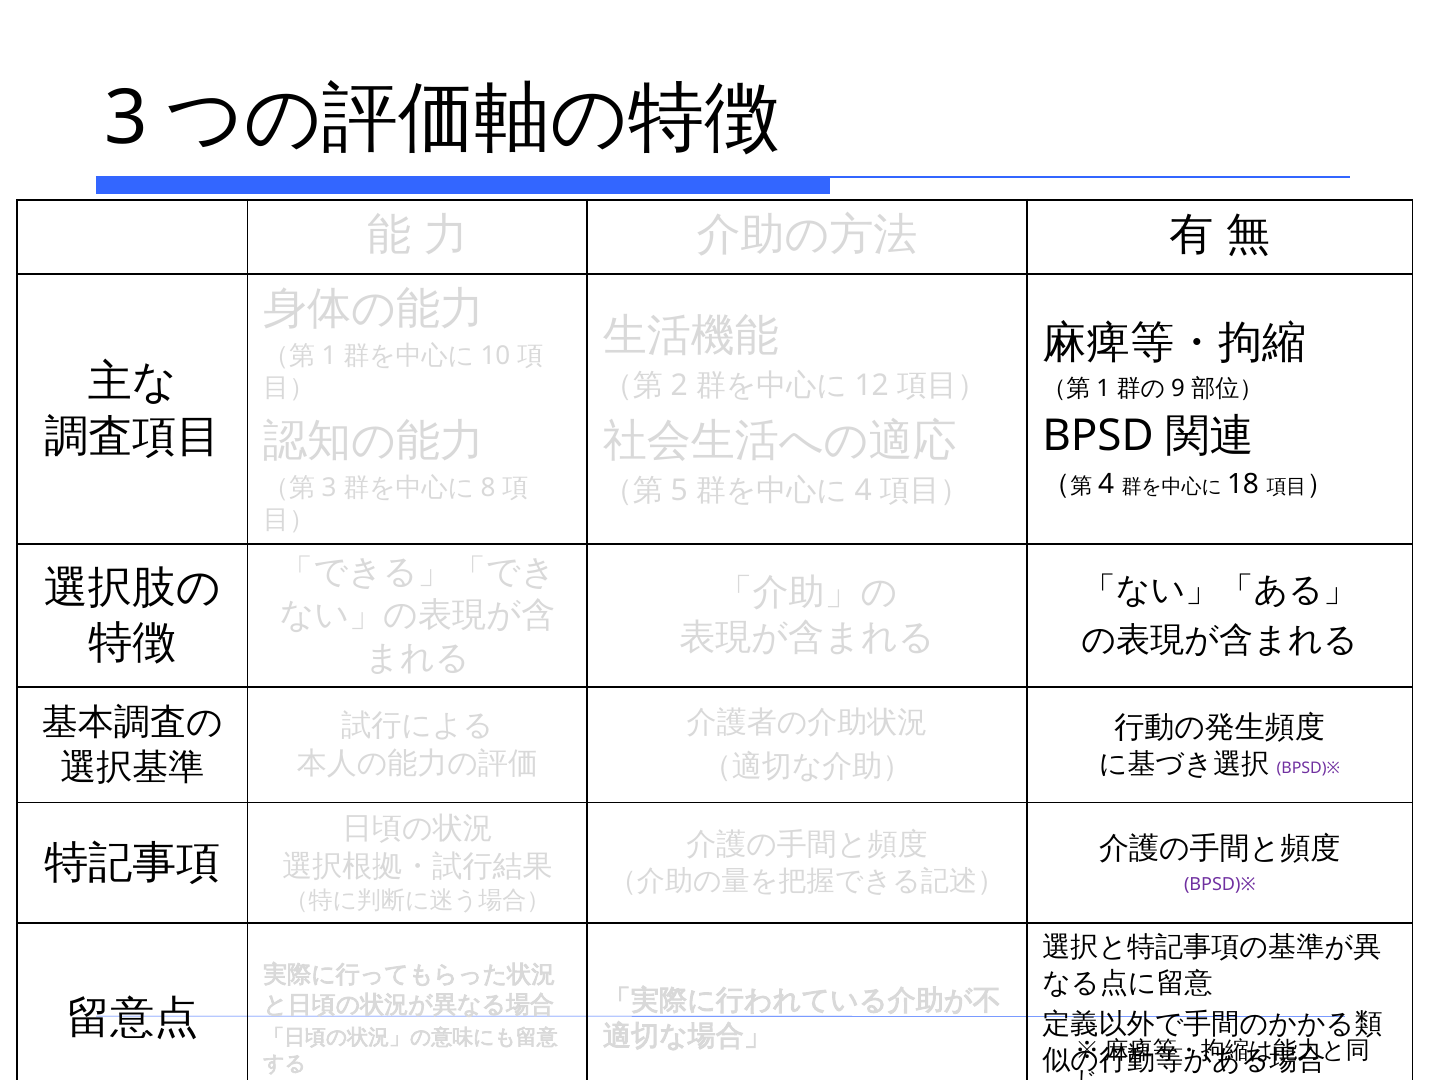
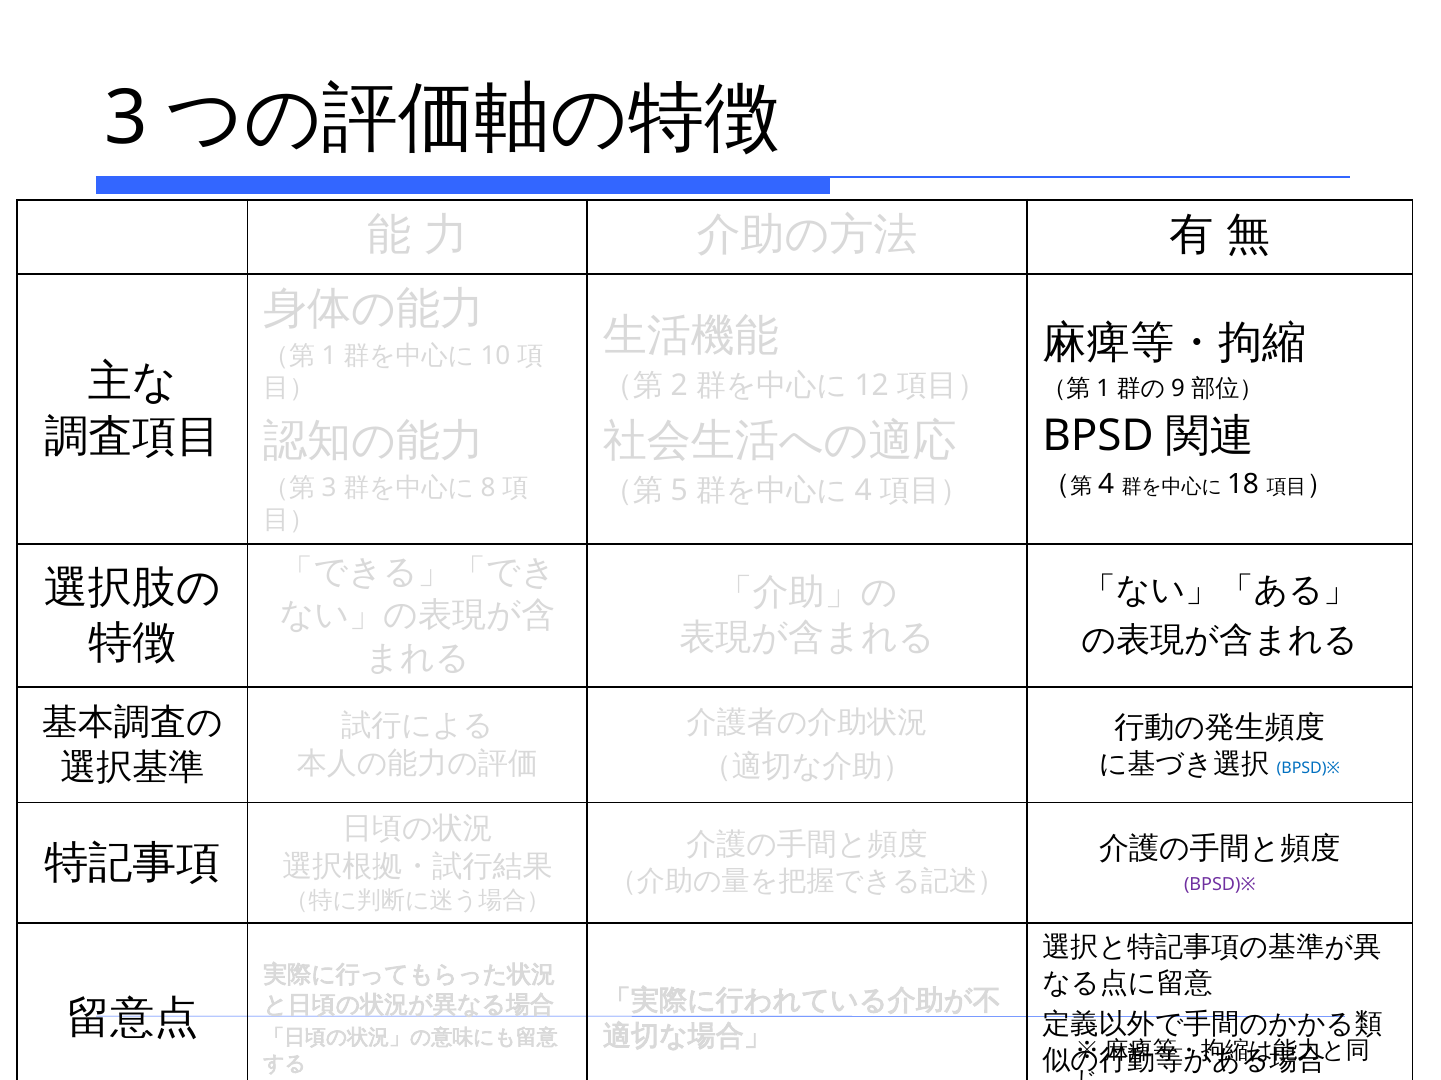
BPSD)※ colour: purple -> blue (1308, 768)
